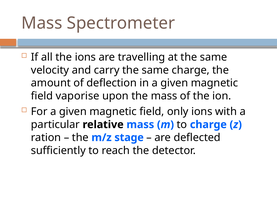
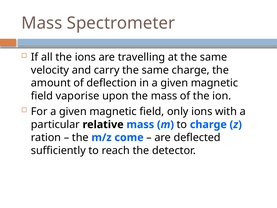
stage: stage -> come (129, 137)
